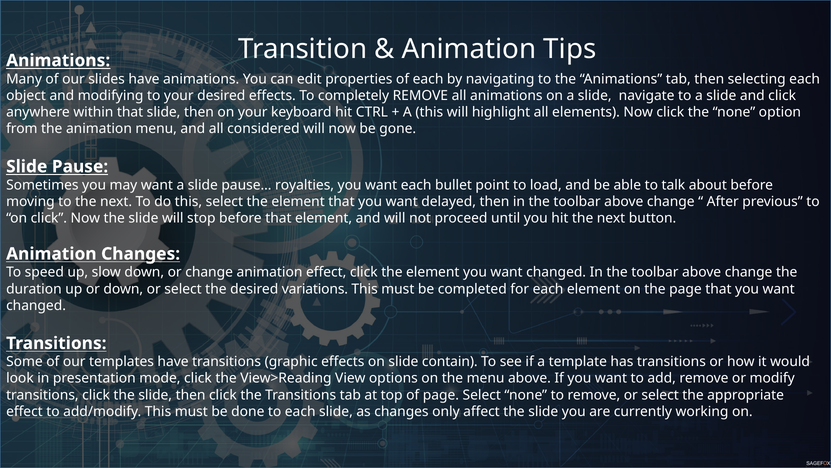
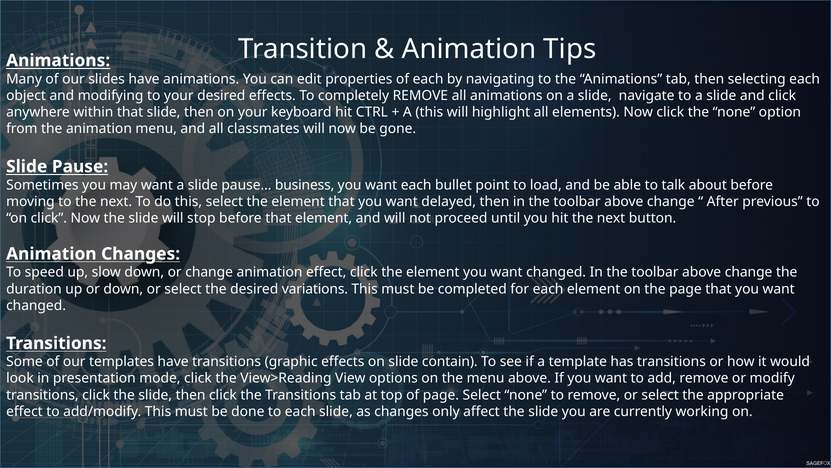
considered: considered -> classmates (263, 129)
royalties: royalties -> business (305, 185)
